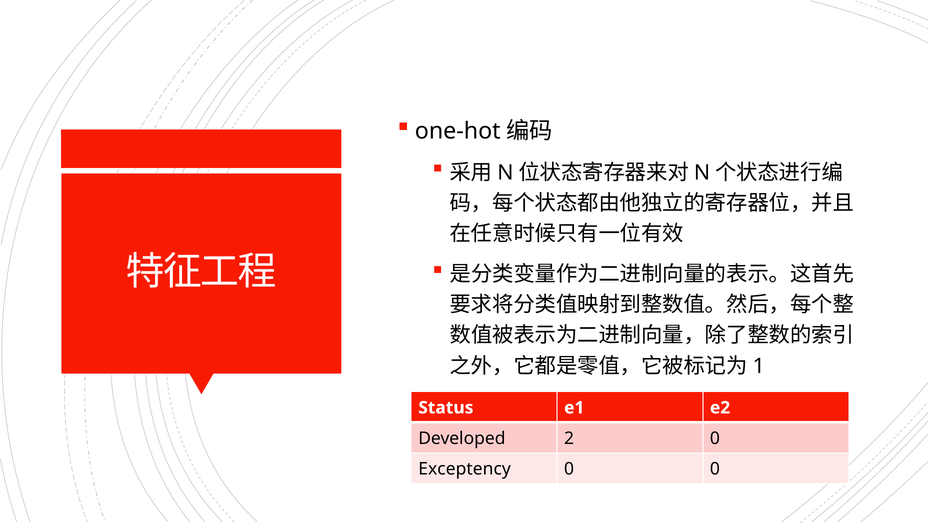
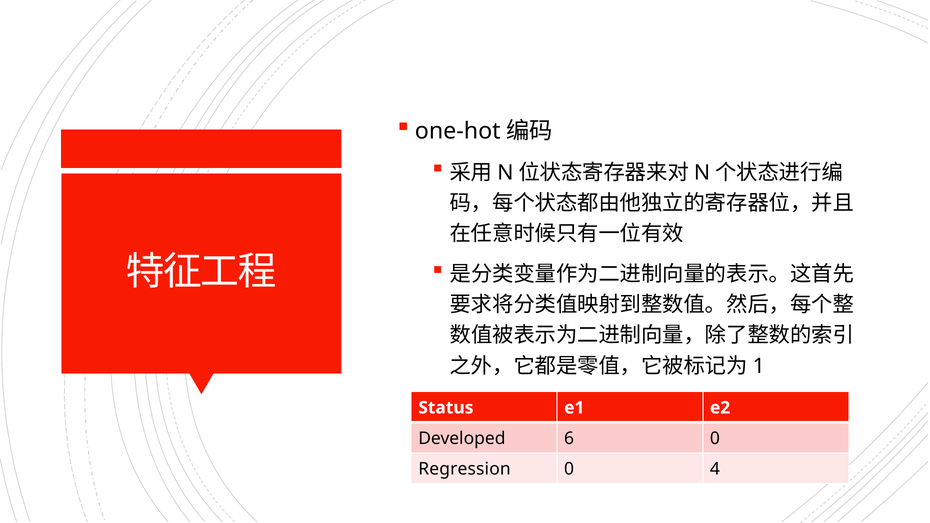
2: 2 -> 6 (569, 439)
Exceptency: Exceptency -> Regression (465, 469)
0 0: 0 -> 4 (715, 469)
